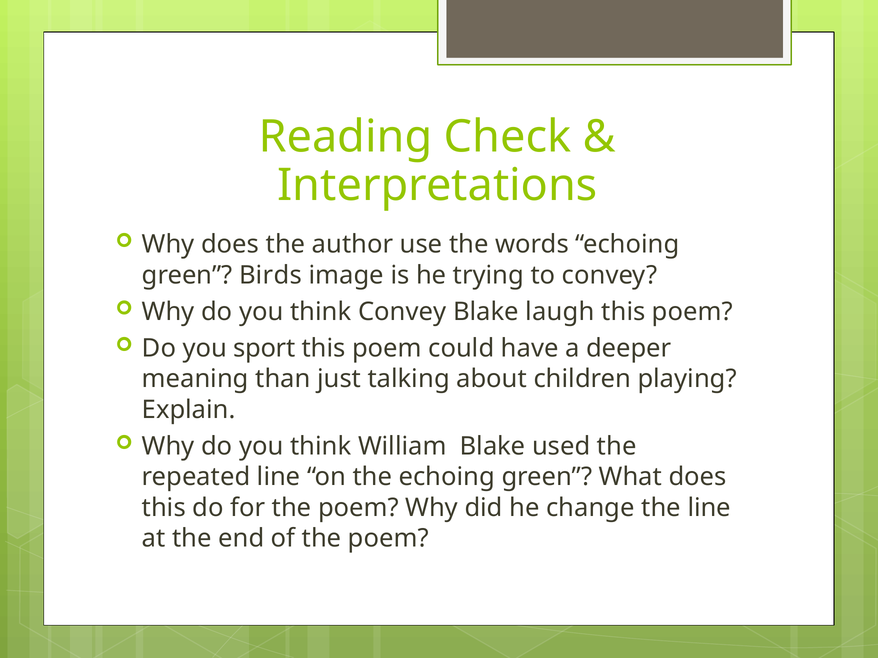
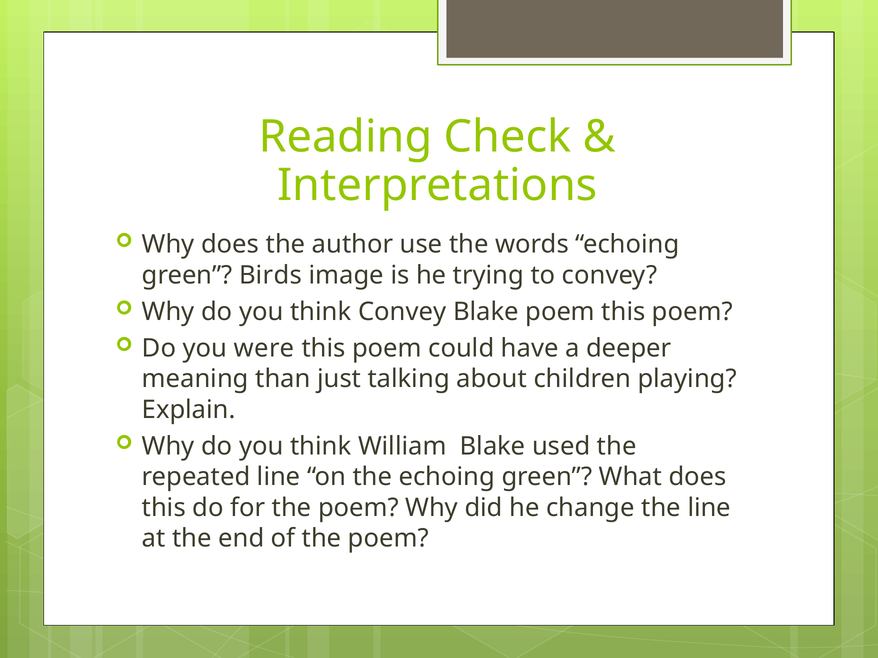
Blake laugh: laugh -> poem (560, 312)
sport: sport -> were (264, 349)
